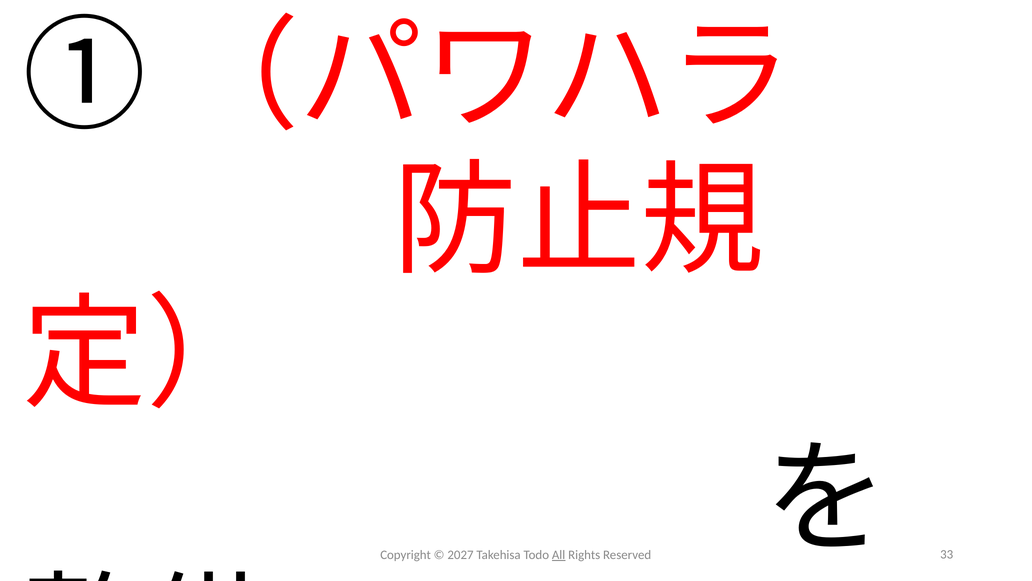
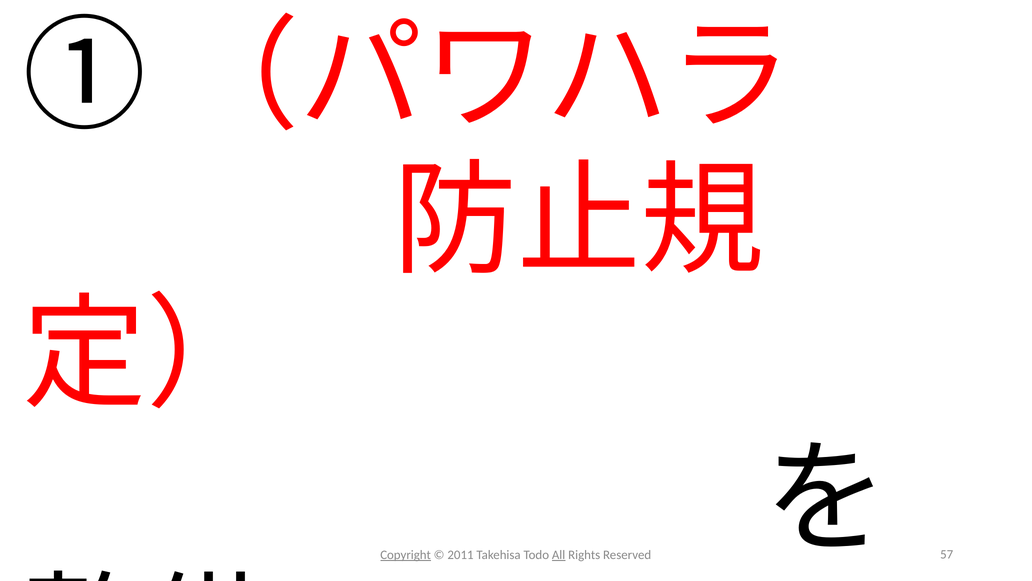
Copyright underline: none -> present (406, 554)
2027: 2027 -> 2011 (461, 554)
33: 33 -> 57 (947, 554)
